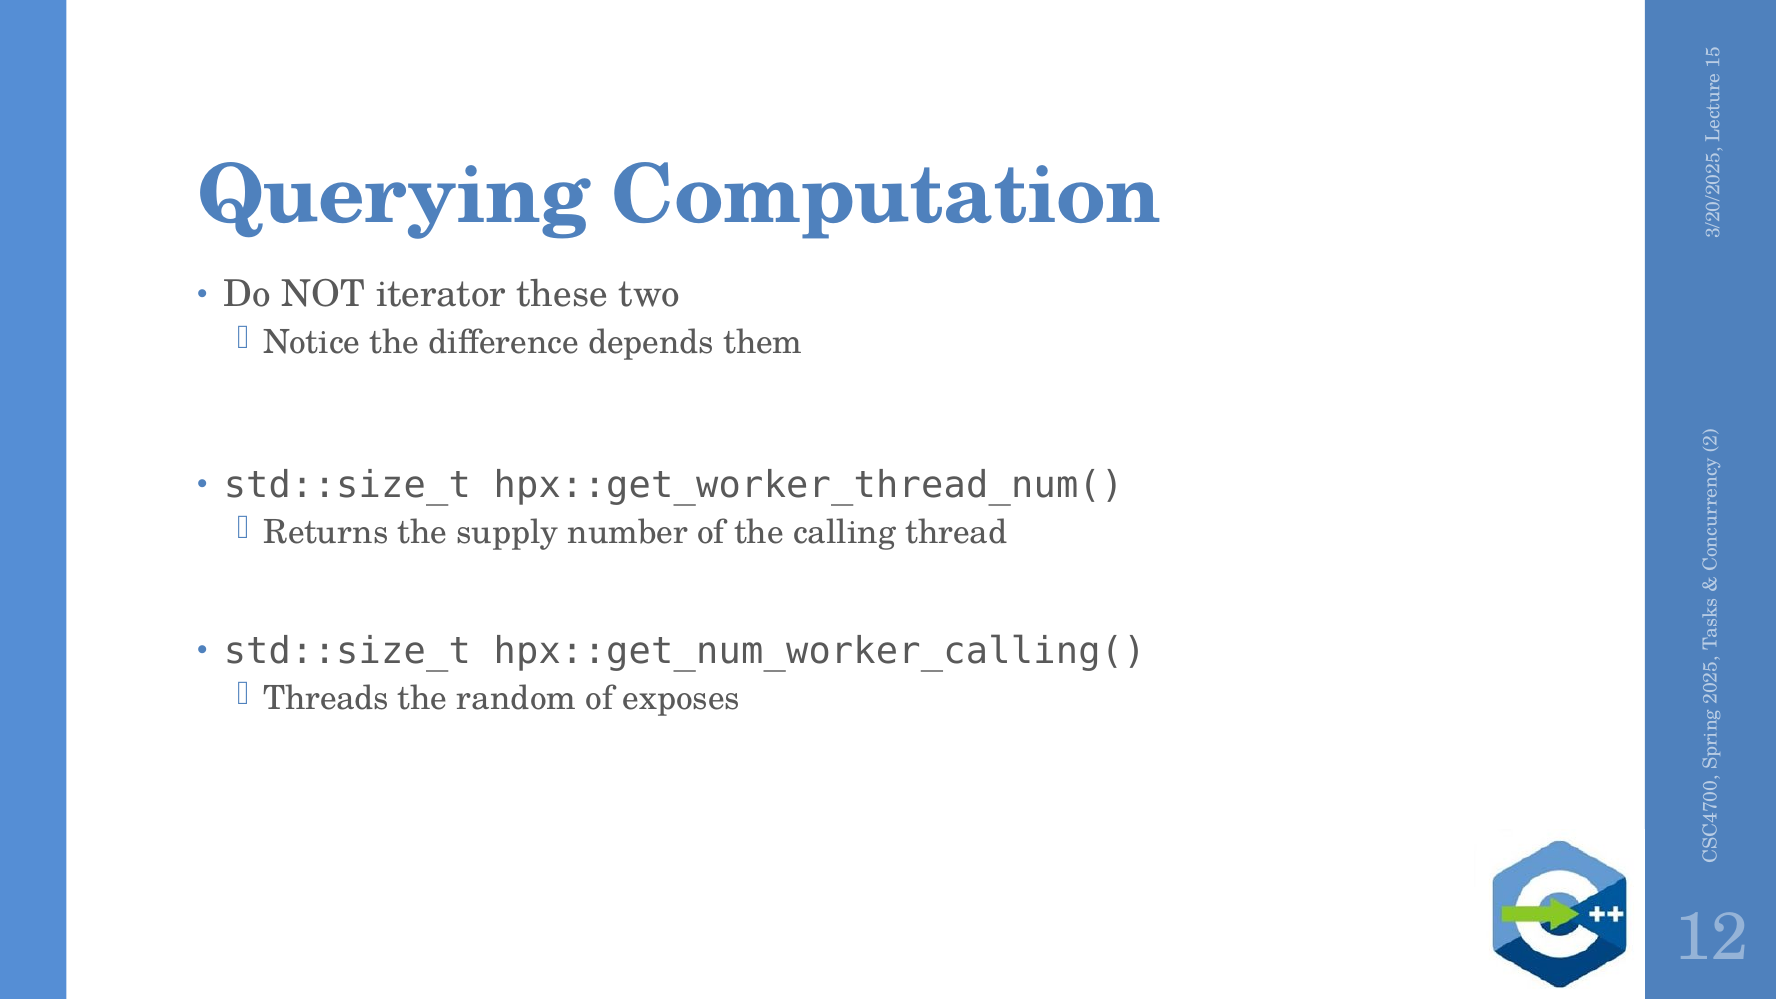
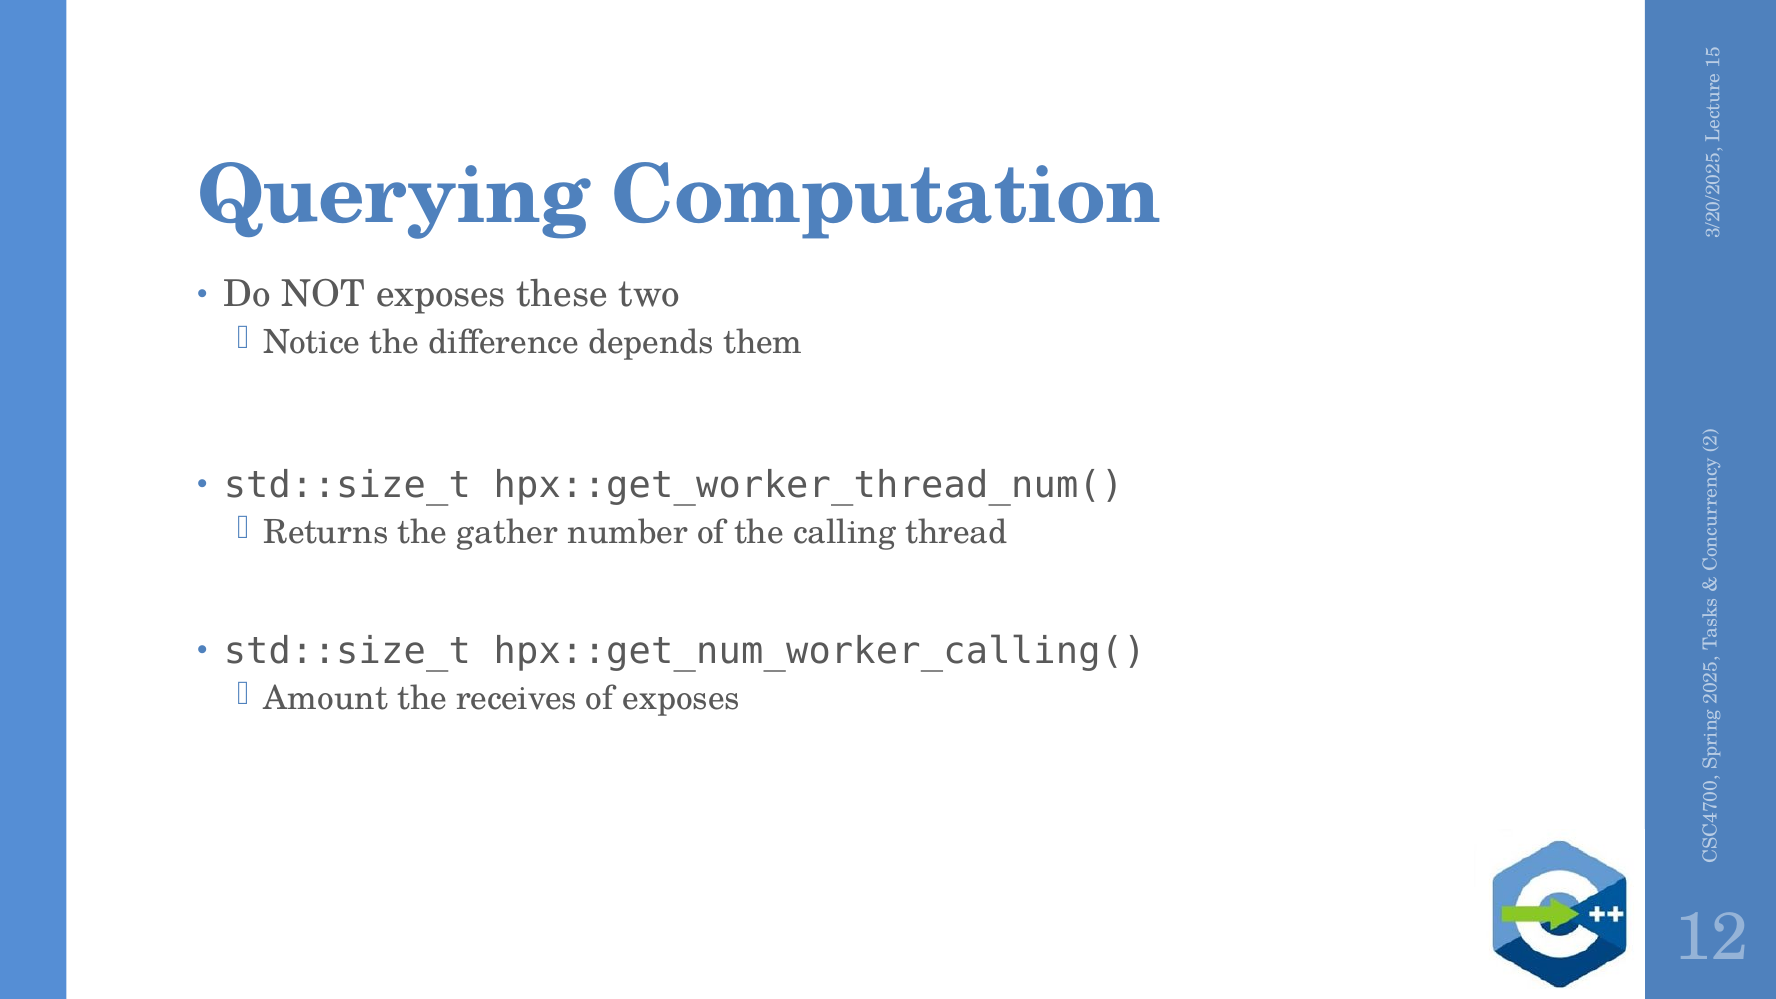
NOT iterator: iterator -> exposes (441, 295)
supply: supply -> gather (508, 533)
Threads: Threads -> Amount (326, 699)
random: random -> receives (517, 699)
